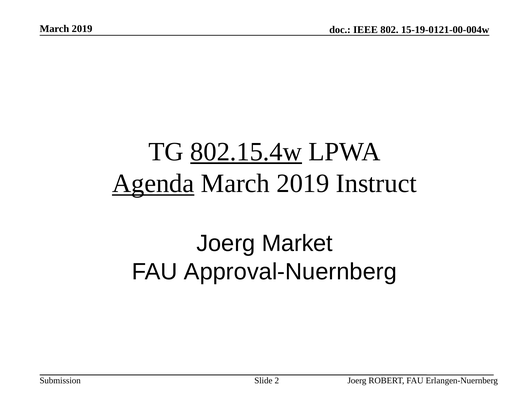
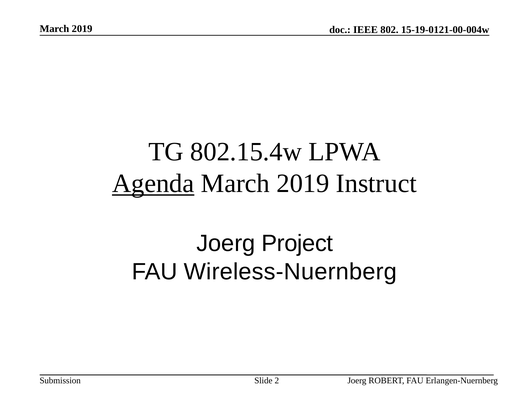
802.15.4w underline: present -> none (246, 152)
Market: Market -> Project (297, 243)
Approval-Nuernberg: Approval-Nuernberg -> Wireless-Nuernberg (290, 271)
